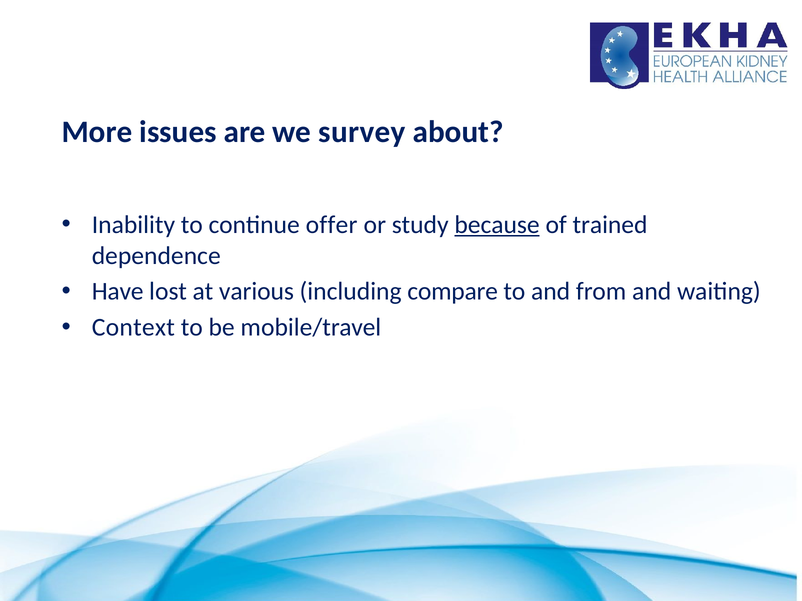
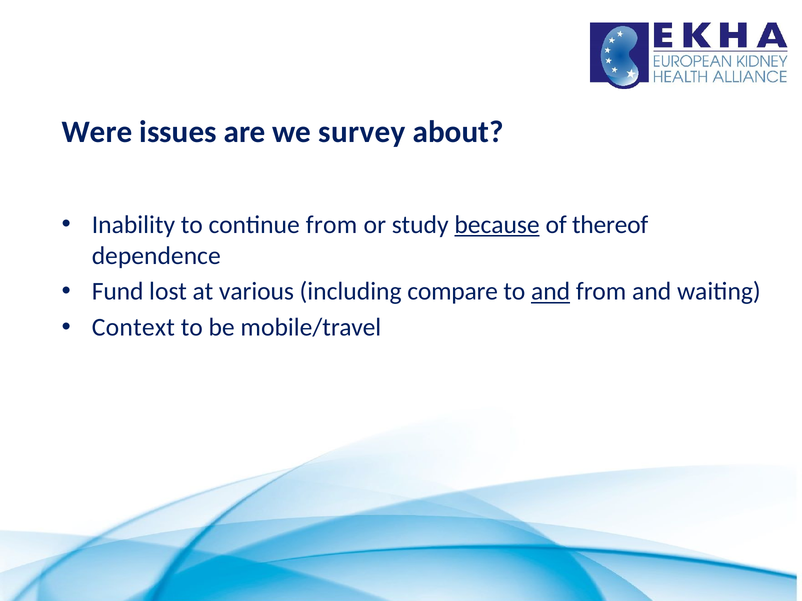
More: More -> Were (97, 132)
continue offer: offer -> from (332, 225)
trained: trained -> thereof (610, 225)
Have: Have -> Fund (118, 292)
and underline: none -> present (551, 292)
